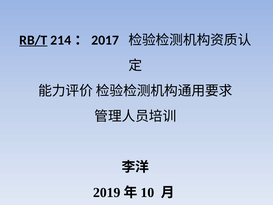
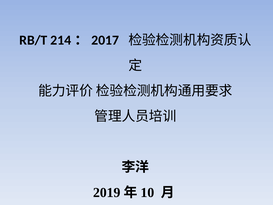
RB/T underline: present -> none (33, 40)
